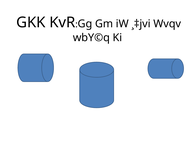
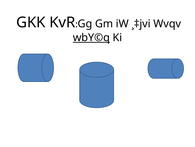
wbY©q underline: none -> present (91, 37)
